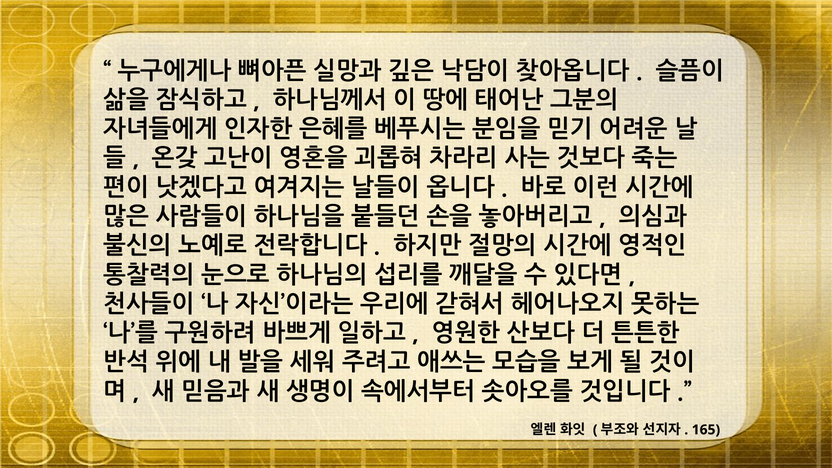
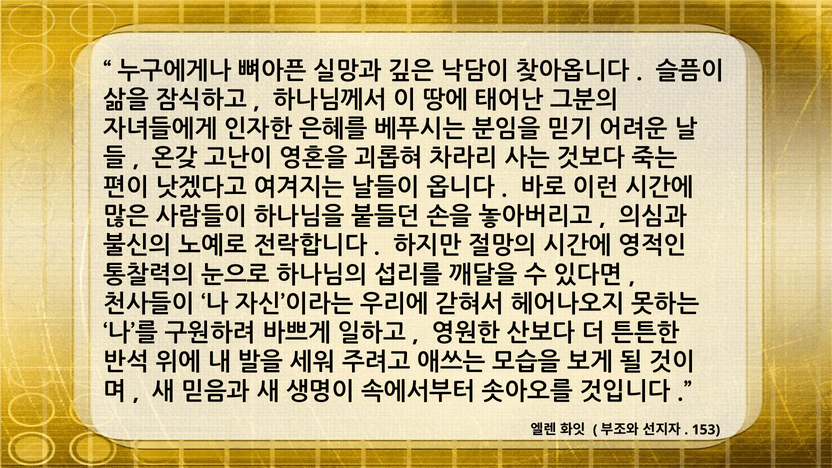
165: 165 -> 153 (706, 430)
